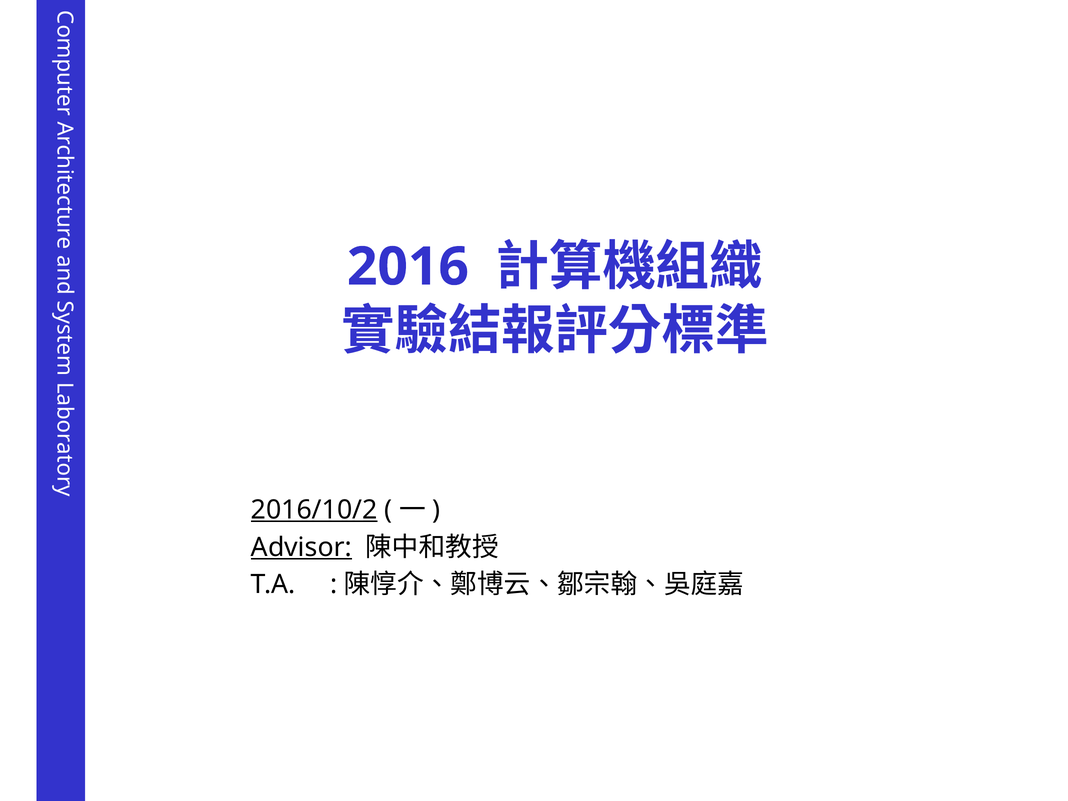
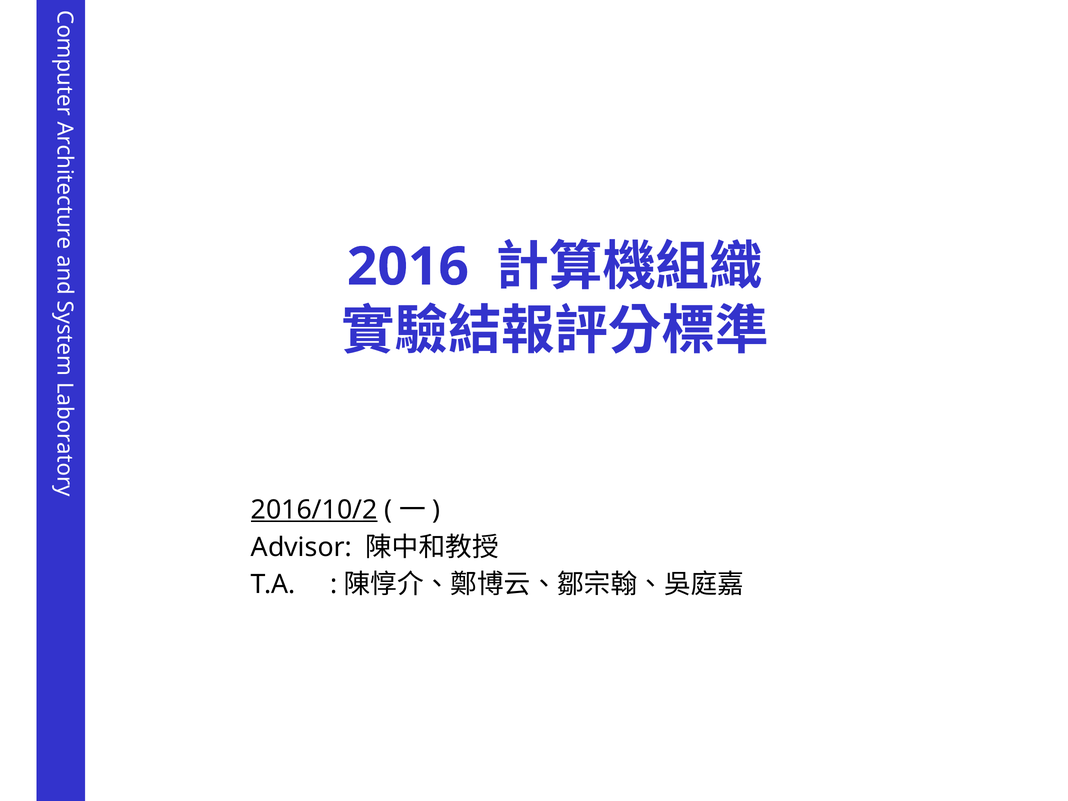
Advisor underline: present -> none (301, 547)
